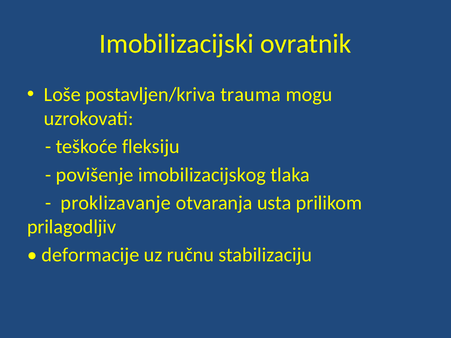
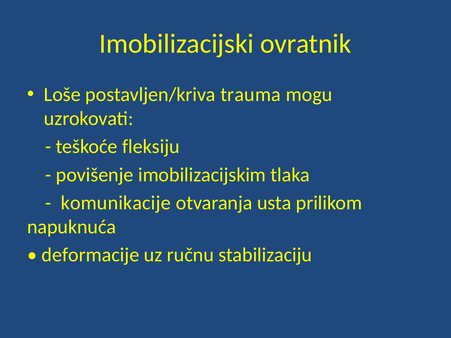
imobilizacijskog: imobilizacijskog -> imobilizacijskim (202, 175)
proklizavanje: proklizavanje -> komunikacije (116, 203)
prilagodljiv: prilagodljiv -> napuknuća (72, 227)
